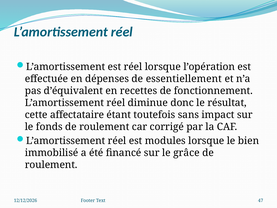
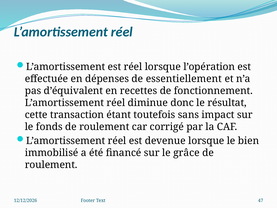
affectataire: affectataire -> transaction (77, 115)
modules: modules -> devenue (165, 141)
